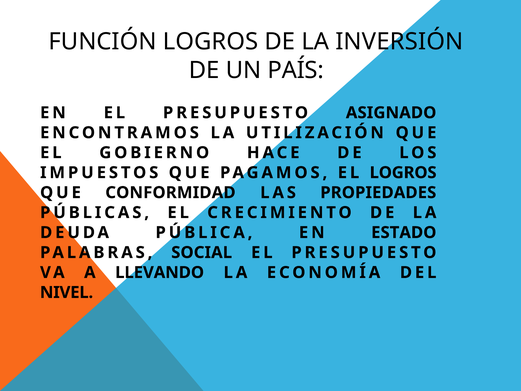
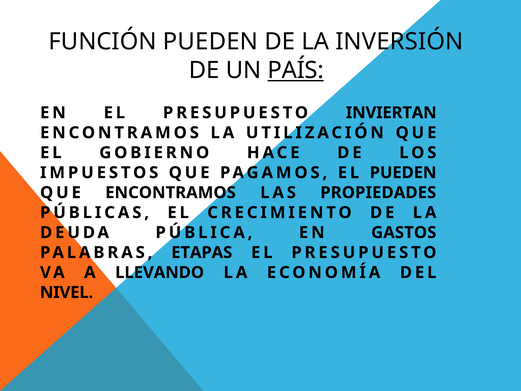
FUNCIÓN LOGROS: LOGROS -> PUEDEN (210, 42)
PAÍS underline: none -> present (296, 70)
ASIGNADO: ASIGNADO -> INVIERTAN (391, 113)
EL LOGROS: LOGROS -> PUEDEN (403, 173)
QUE CONFORMIDAD: CONFORMIDAD -> ENCONTRAMOS (171, 192)
ESTADO: ESTADO -> GASTOS (404, 232)
SOCIAL: SOCIAL -> ETAPAS (202, 252)
